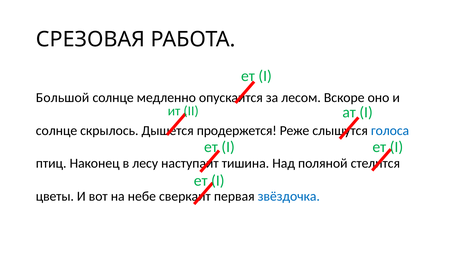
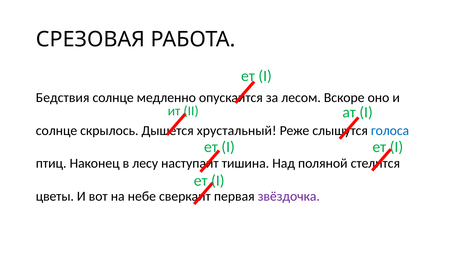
Большой: Большой -> Бедствия (63, 98)
продержется: продержется -> хрустальный (237, 131)
звёздочка colour: blue -> purple (289, 197)
